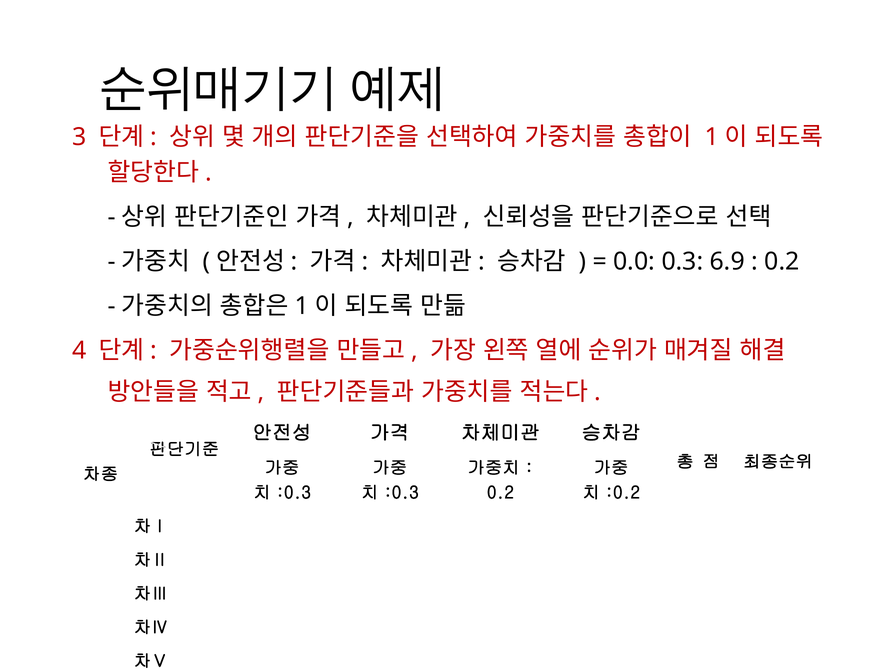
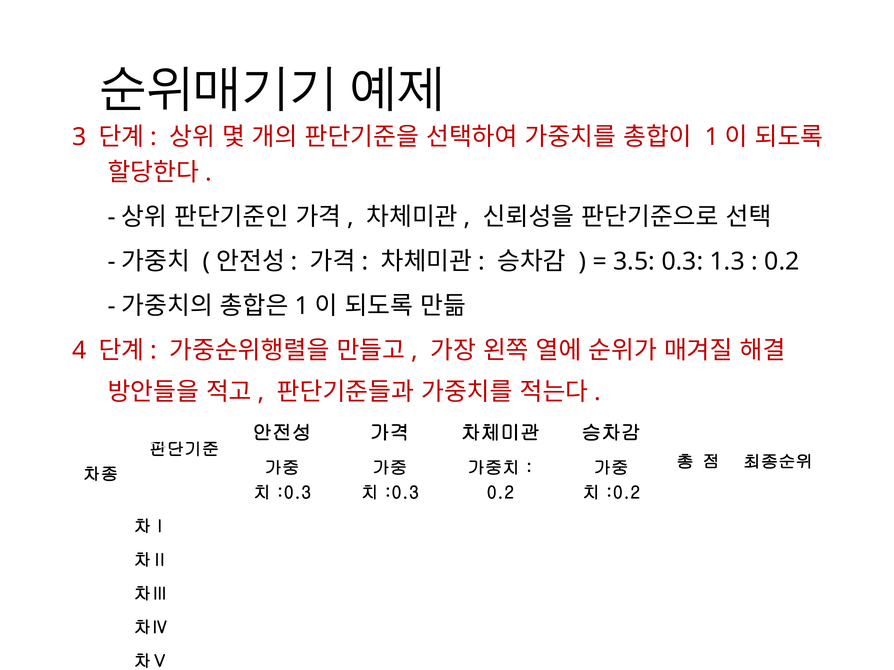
0.0: 0.0 -> 3.5 (634, 262)
6.9: 6.9 -> 1.3 (727, 262)
